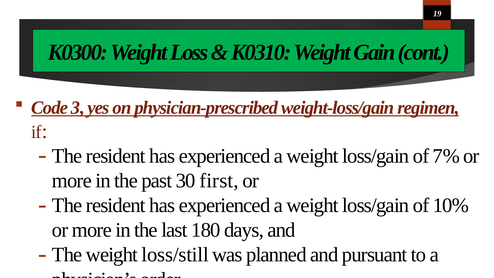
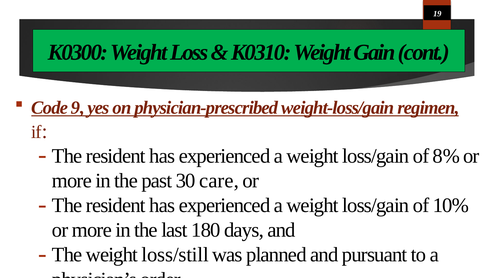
3: 3 -> 9 (78, 108)
7%: 7% -> 8% (446, 156)
first: first -> care (219, 181)
